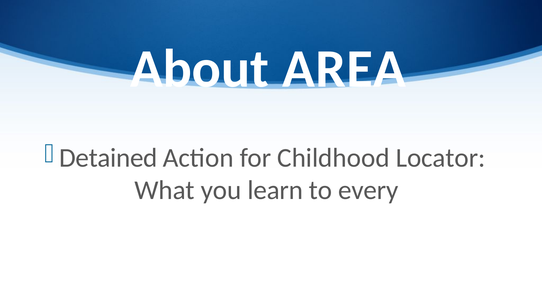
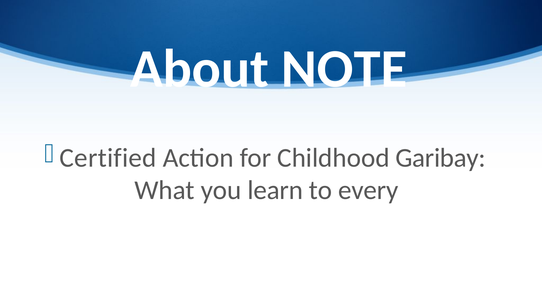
AREA: AREA -> NOTE (344, 69)
Detained: Detained -> Certified (108, 158)
Locator: Locator -> Garibay (441, 158)
